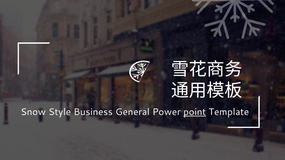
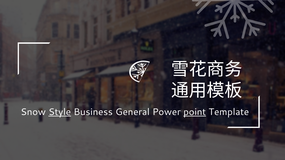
Style underline: none -> present (60, 112)
